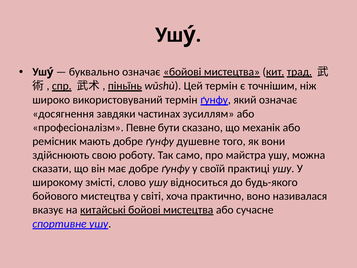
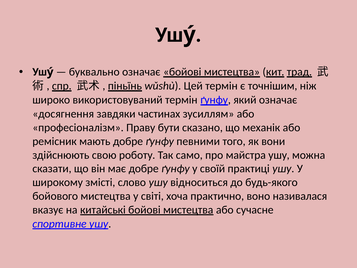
Певне: Певне -> Праву (141, 128)
душевне: душевне -> певними (198, 141)
